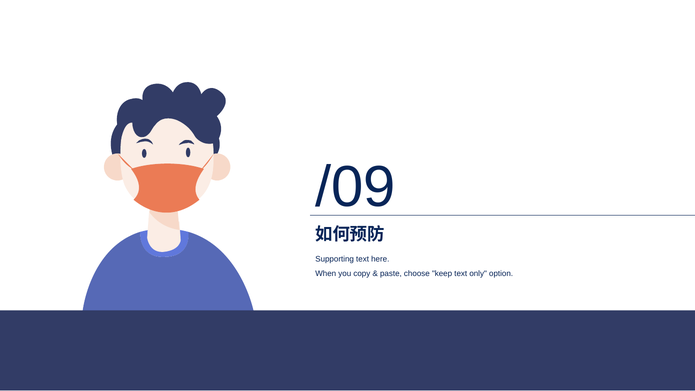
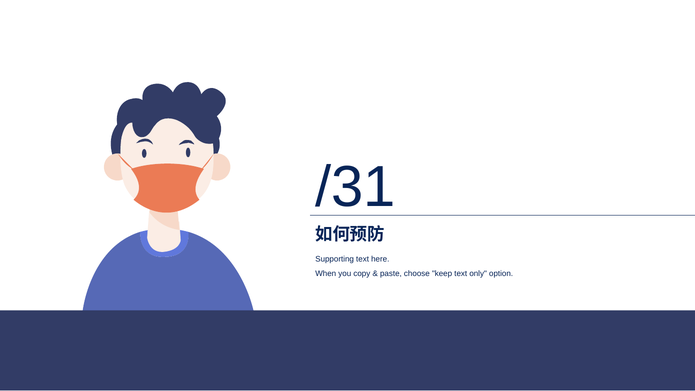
/09: /09 -> /31 (355, 187)
